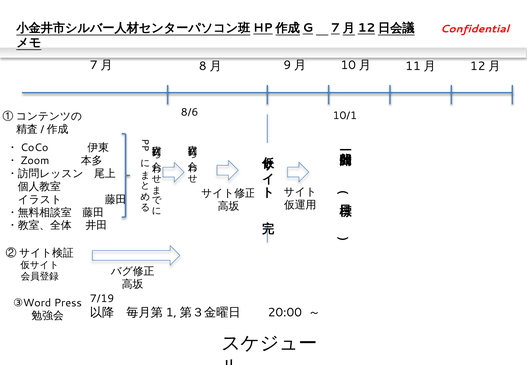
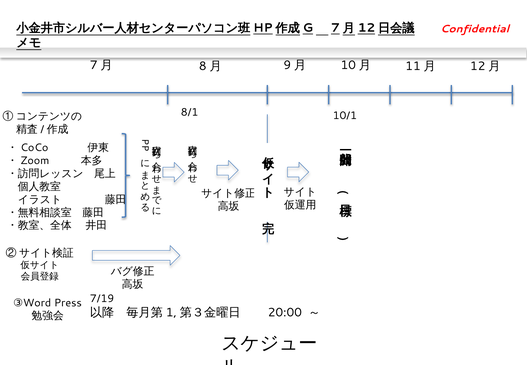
8/6: 8/6 -> 8/1 (190, 112)
